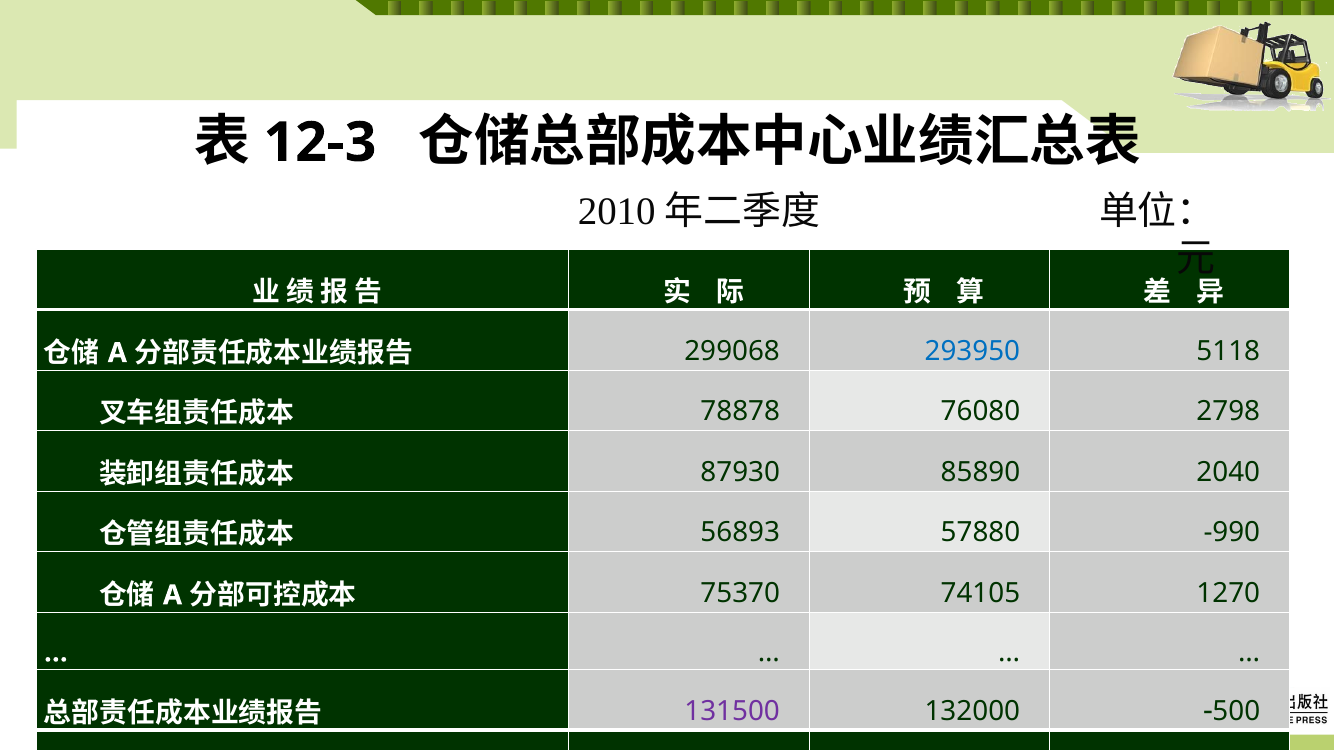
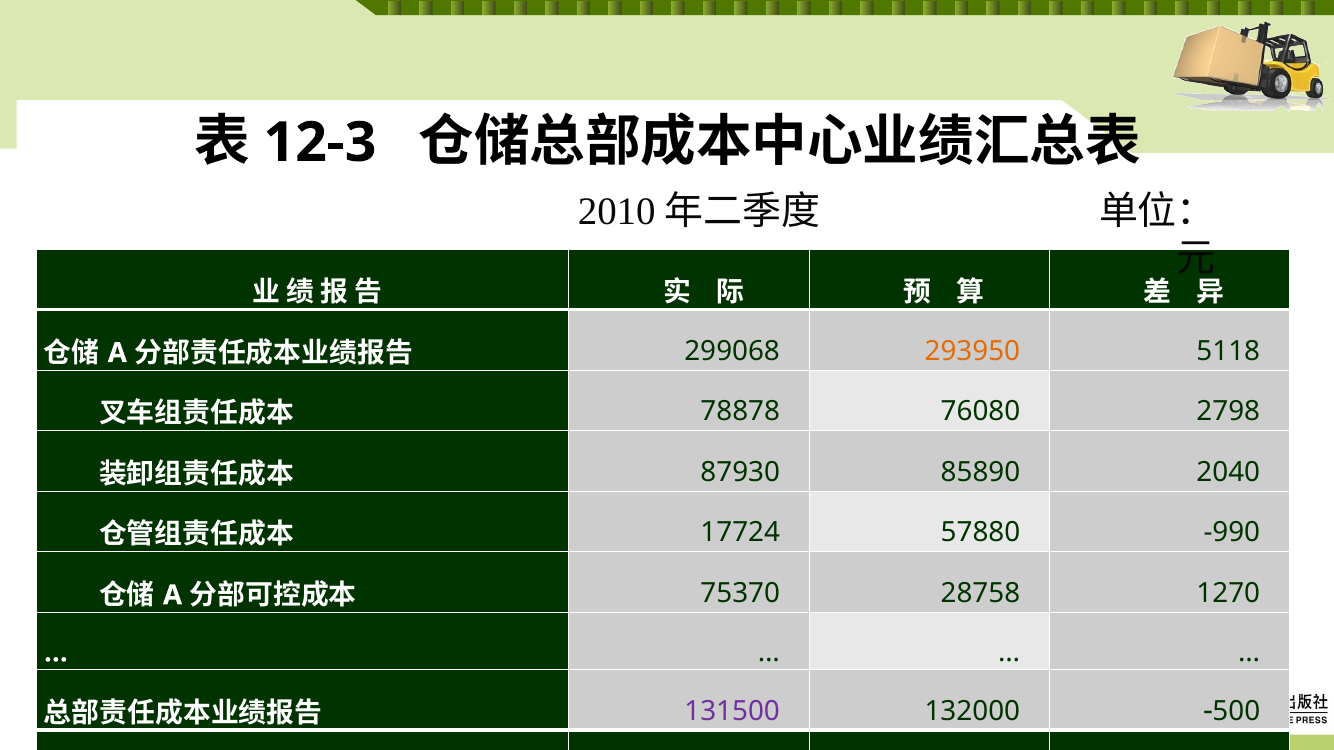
293950 colour: blue -> orange (972, 351)
56893: 56893 -> 17724 (740, 533)
74105: 74105 -> 28758 (980, 594)
